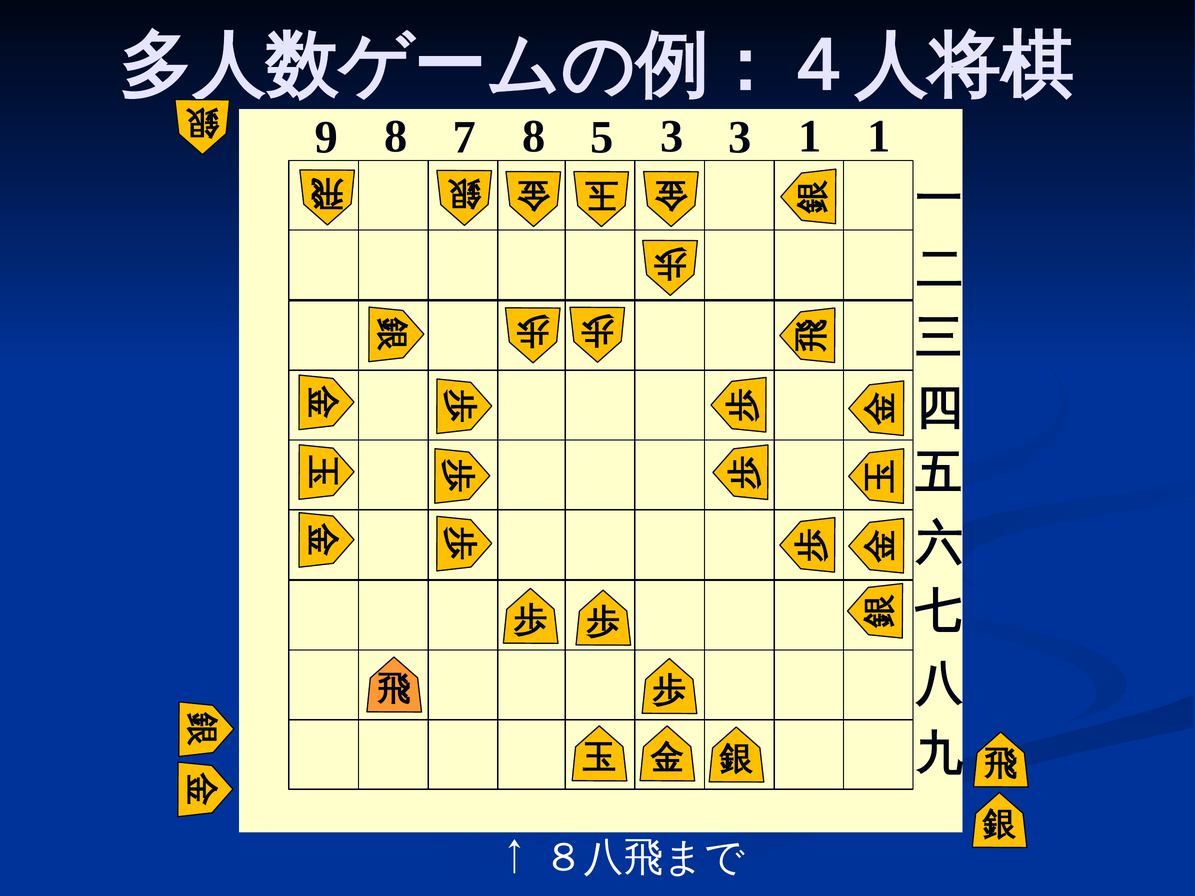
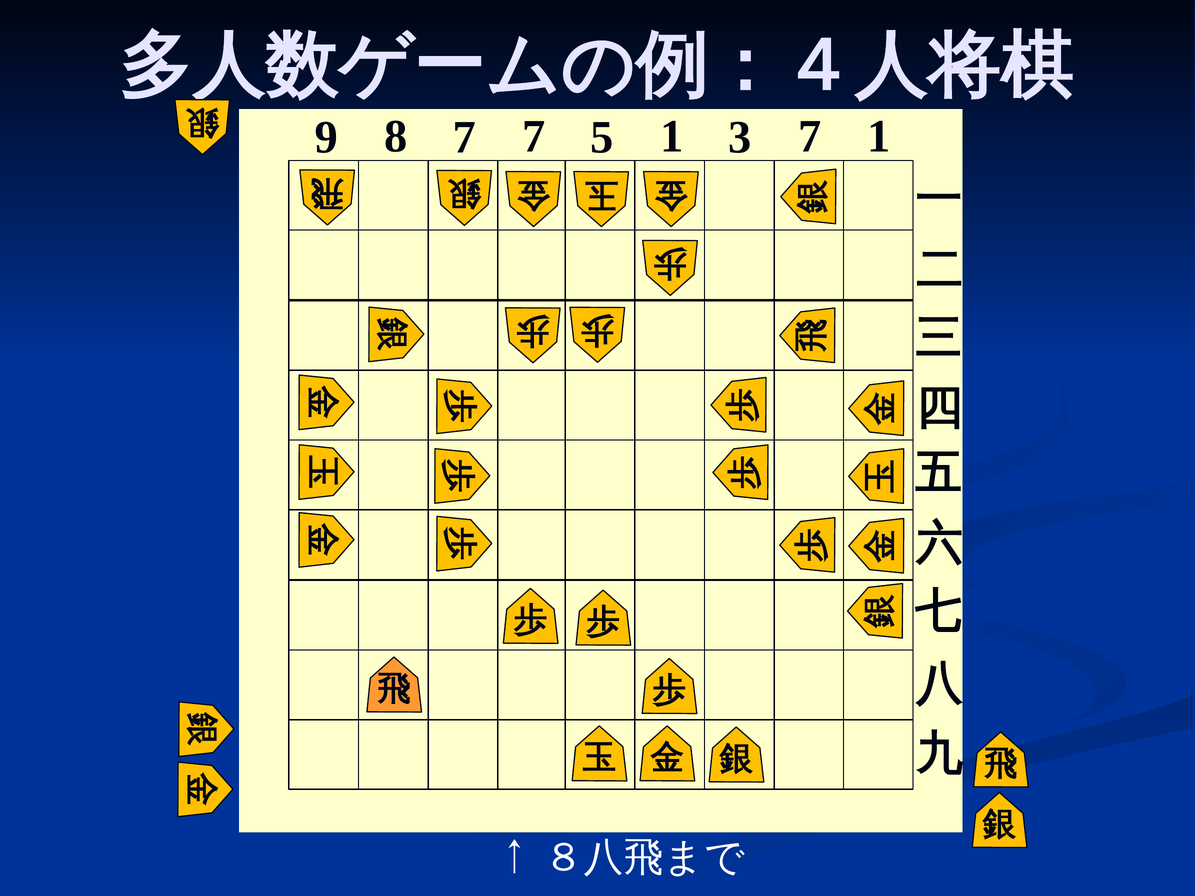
7 8: 8 -> 7 (534, 137)
5 3: 3 -> 1 (672, 137)
3 1: 1 -> 7 (810, 137)
